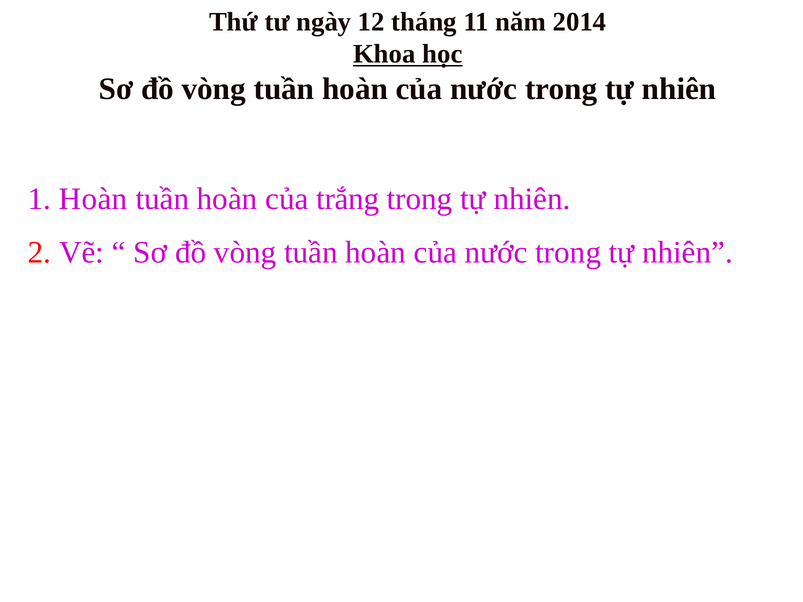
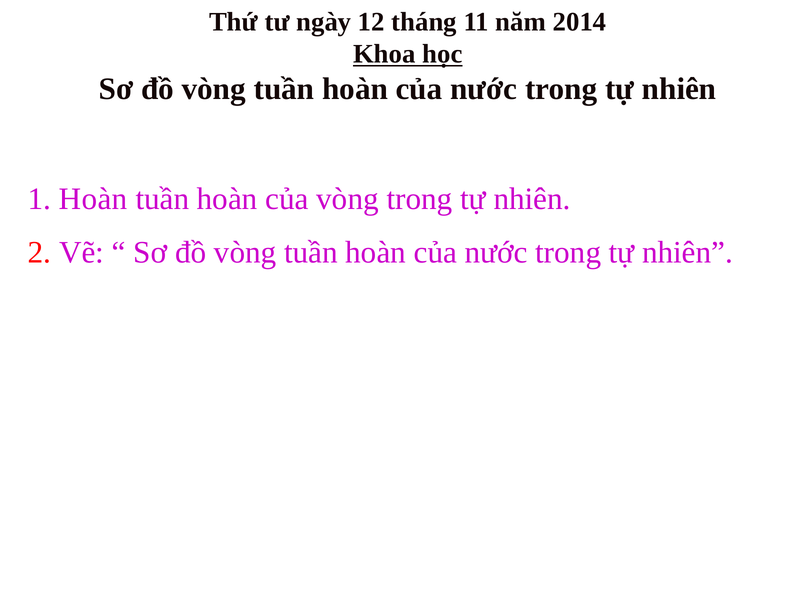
của trắng: trắng -> vòng (348, 199)
